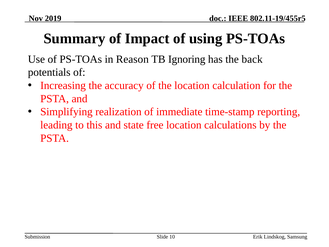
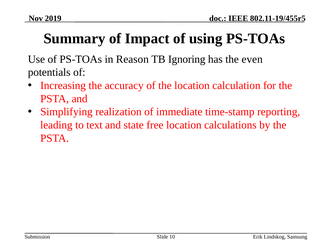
back: back -> even (252, 59)
this: this -> text (94, 125)
